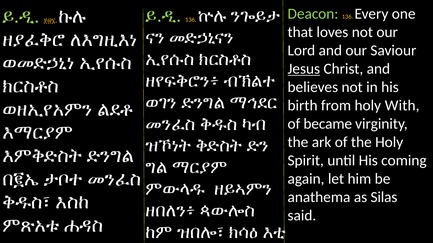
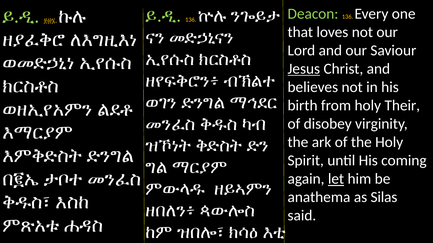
With: With -> Their (402, 106)
became: became -> disobey (328, 124)
let underline: none -> present (336, 179)
